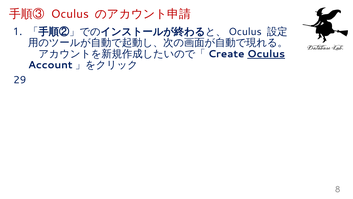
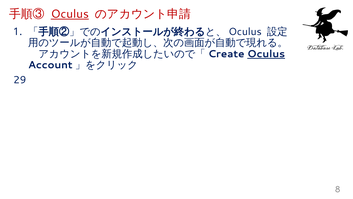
Oculus underline: none -> present (70, 14)
